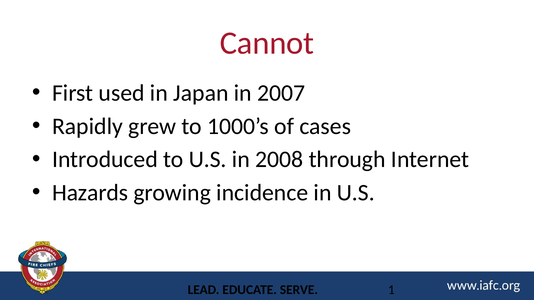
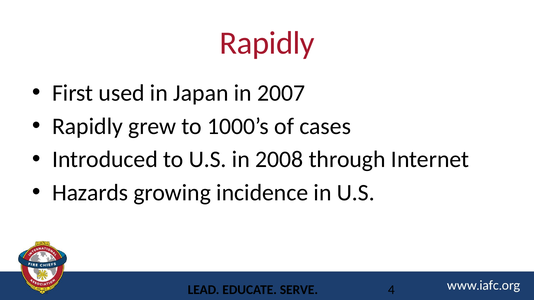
Cannot: Cannot -> Rapidly (267, 43)
1: 1 -> 4 (391, 290)
